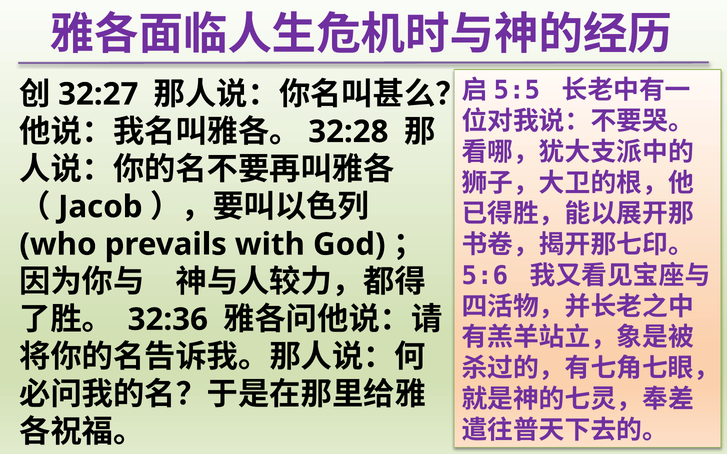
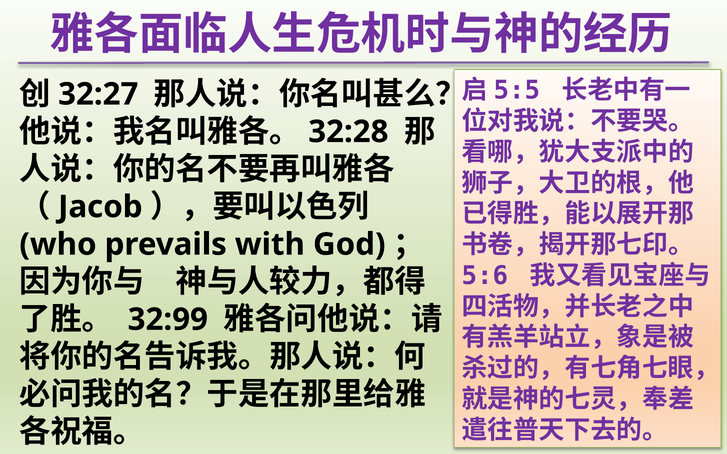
32:36: 32:36 -> 32:99 (168, 320)
